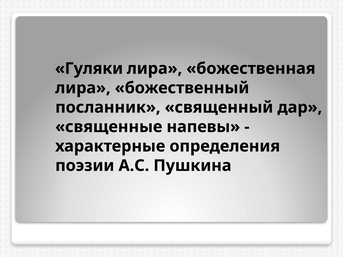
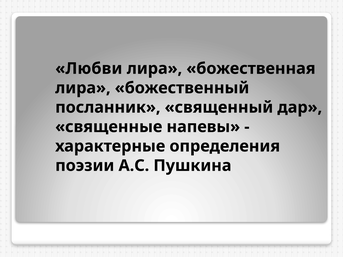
Гуляки: Гуляки -> Любви (89, 69)
